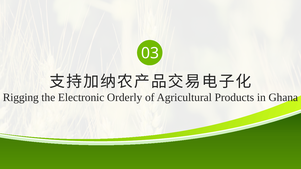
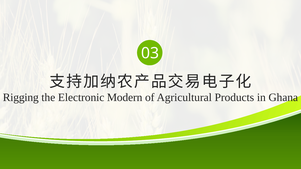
Orderly: Orderly -> Modern (125, 98)
